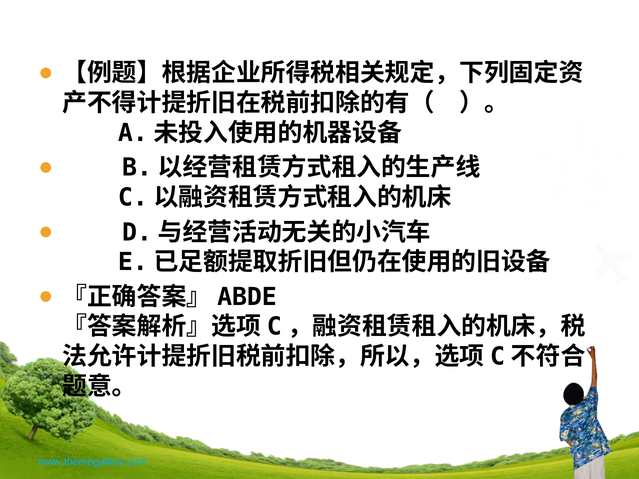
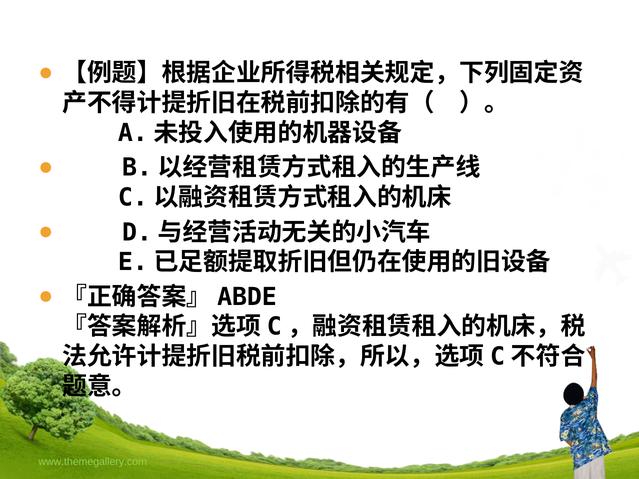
www.themegallery.com colour: light blue -> light green (93, 462)
